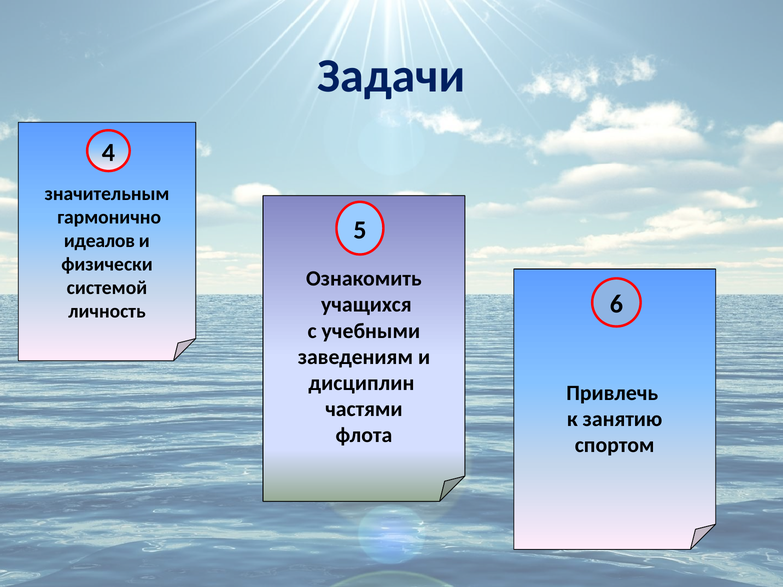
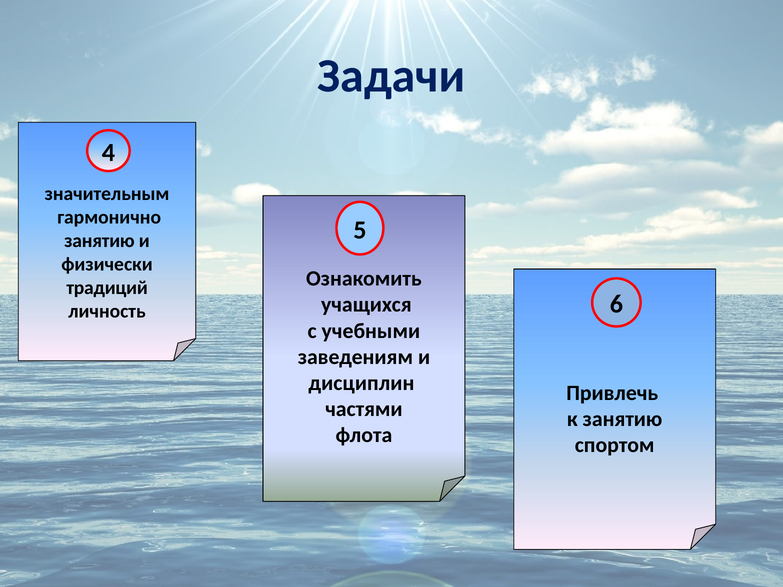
идеалов: идеалов -> занятию (99, 241)
системой: системой -> традиций (107, 288)
